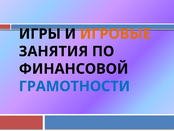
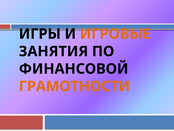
ГРАМОТНОСТИ colour: blue -> orange (74, 86)
